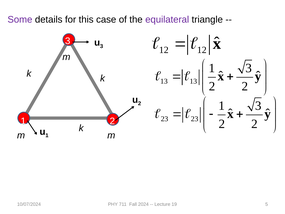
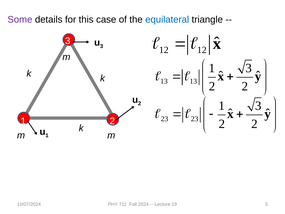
equilateral colour: purple -> blue (167, 20)
